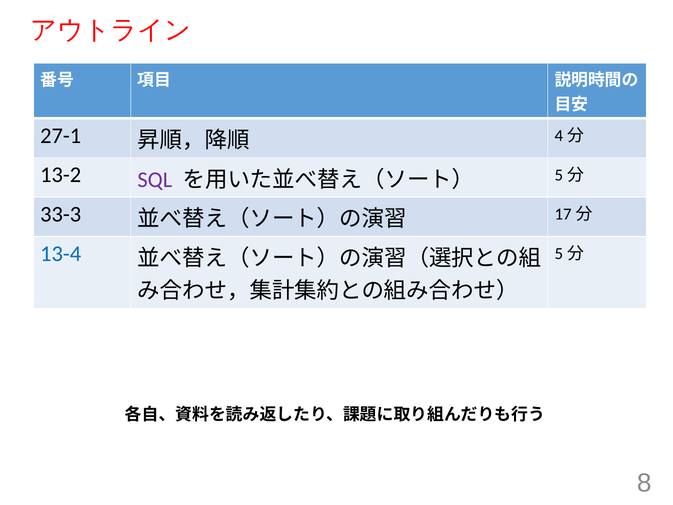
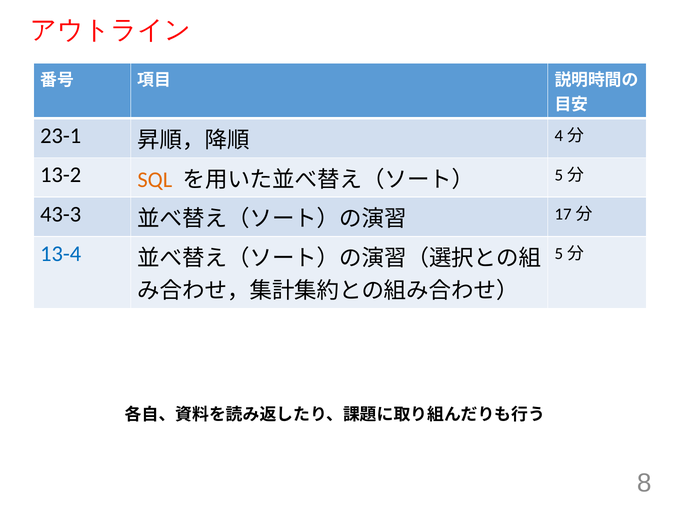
27-1: 27-1 -> 23-1 (61, 136)
SQL colour: purple -> orange (155, 180)
33-3: 33-3 -> 43-3 (61, 214)
